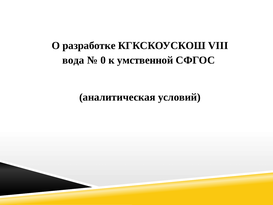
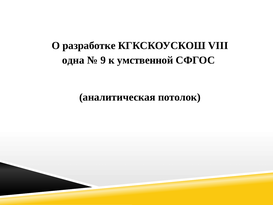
вода: вода -> одна (73, 60)
0: 0 -> 9 (103, 60)
условий: условий -> потолок (179, 97)
